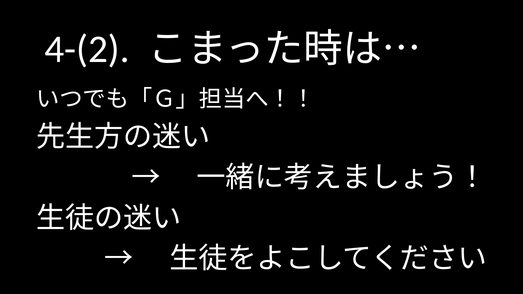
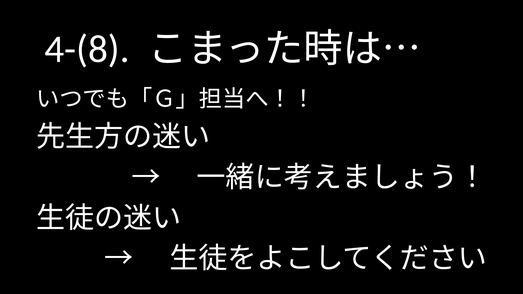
4-(2: 4-(2 -> 4-(8 (87, 49)
